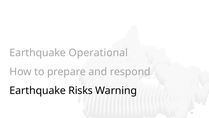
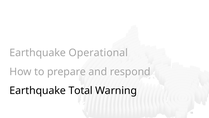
Risks: Risks -> Total (81, 90)
